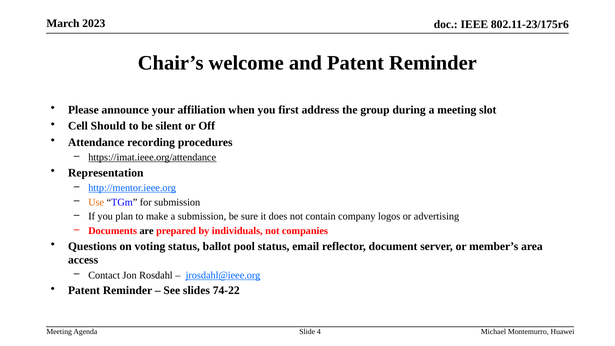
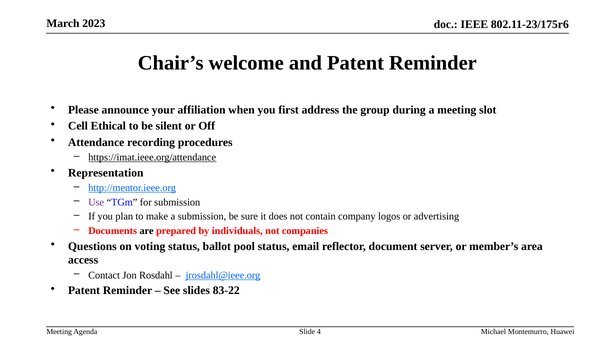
Should: Should -> Ethical (108, 126)
Use colour: orange -> purple (96, 202)
74-22: 74-22 -> 83-22 (226, 291)
